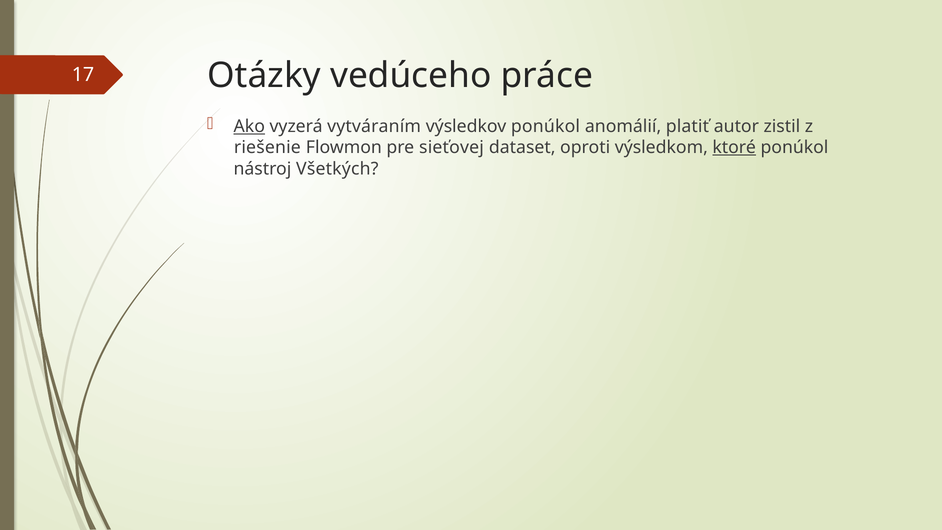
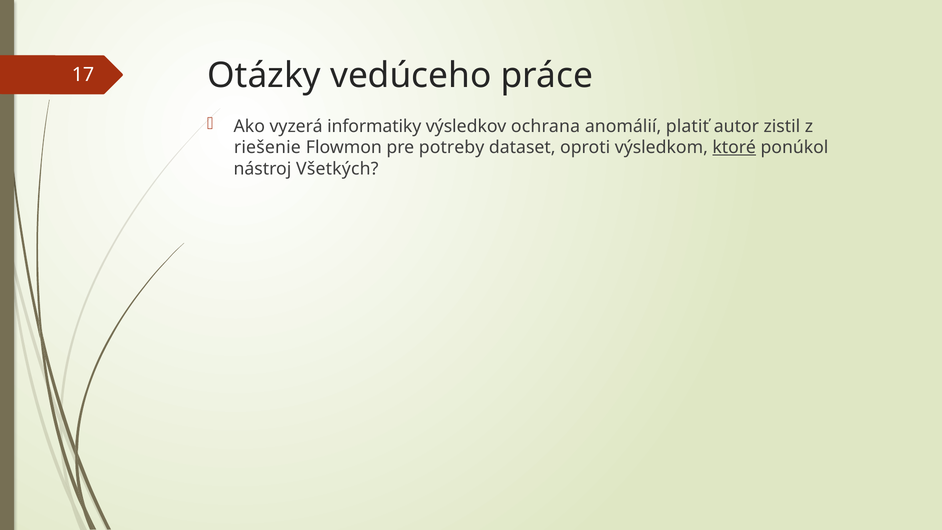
Ako underline: present -> none (249, 126)
vytváraním: vytváraním -> informatiky (374, 126)
výsledkov ponúkol: ponúkol -> ochrana (545, 126)
sieťovej: sieťovej -> potreby (452, 148)
